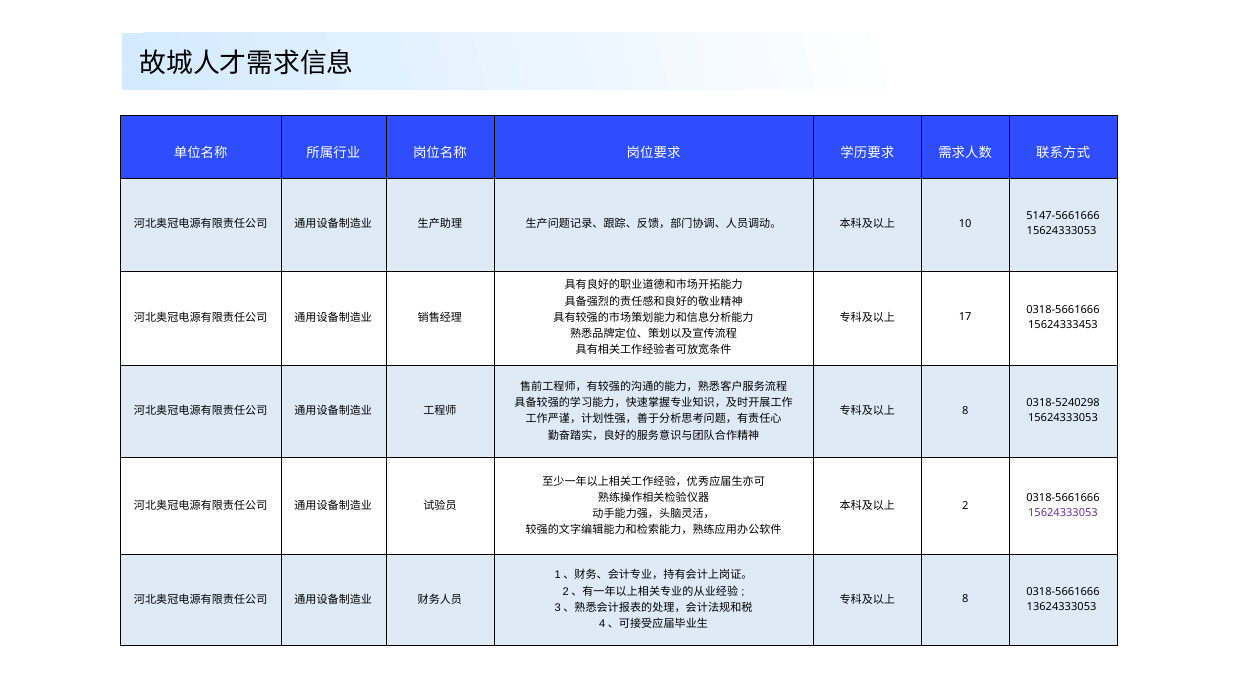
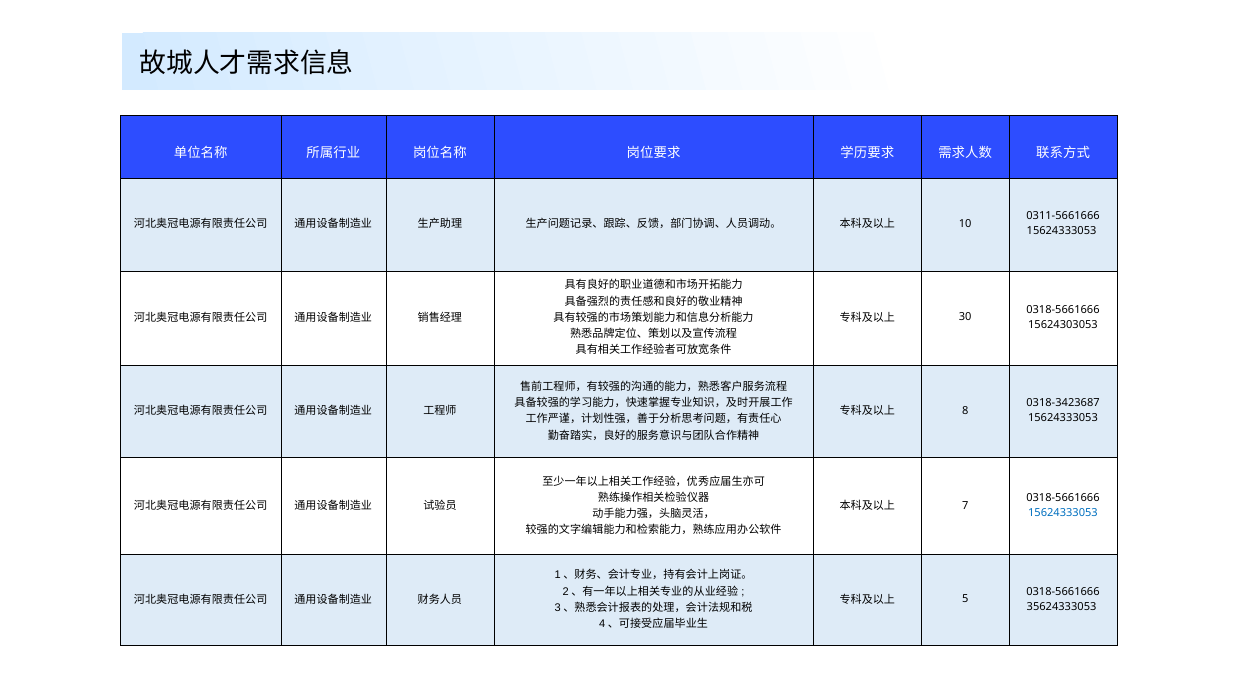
5147-5661666: 5147-5661666 -> 0311-5661666 (1063, 216)
17: 17 -> 30 (965, 317)
15624333453: 15624333453 -> 15624303053 (1063, 325)
0318-5240298: 0318-5240298 -> 0318-3423687 (1063, 403)
2: 2 -> 7 (965, 505)
15624333053 colour: purple -> blue (1063, 513)
8: 8 -> 5 (965, 599)
13624333053: 13624333053 -> 35624333053 (1062, 607)
